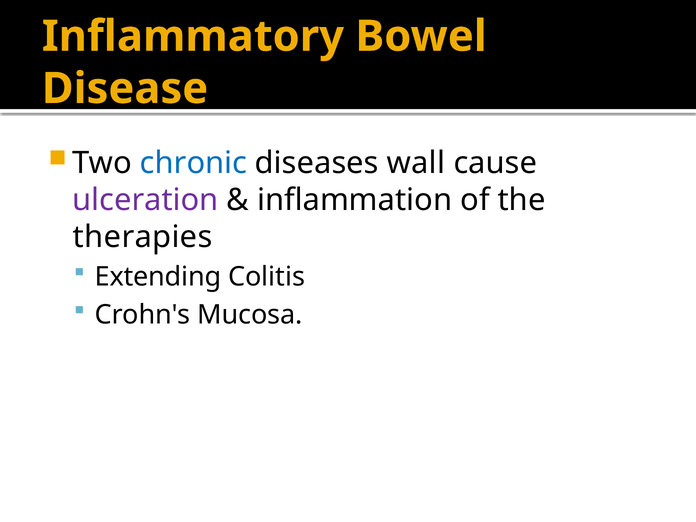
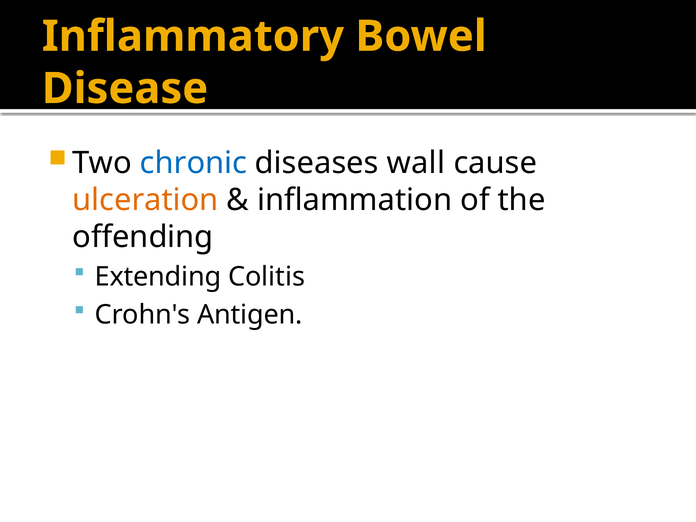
ulceration colour: purple -> orange (145, 200)
therapies: therapies -> offending (143, 237)
Mucosa: Mucosa -> Antigen (250, 315)
